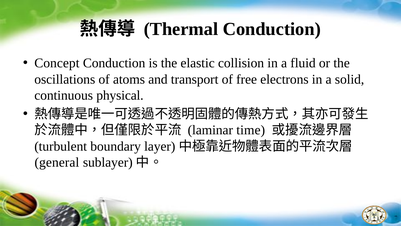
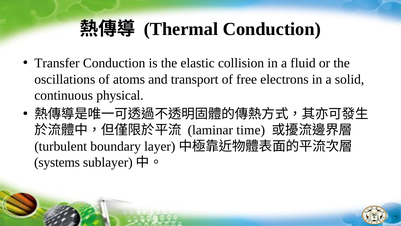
Concept: Concept -> Transfer (57, 63)
general: general -> systems (57, 162)
